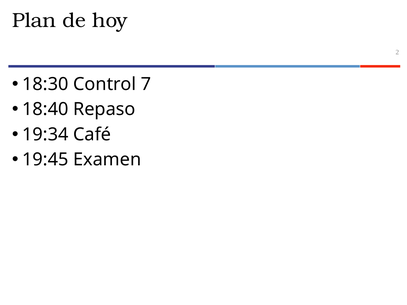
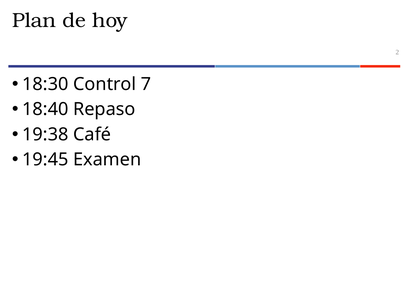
19:34: 19:34 -> 19:38 (45, 135)
